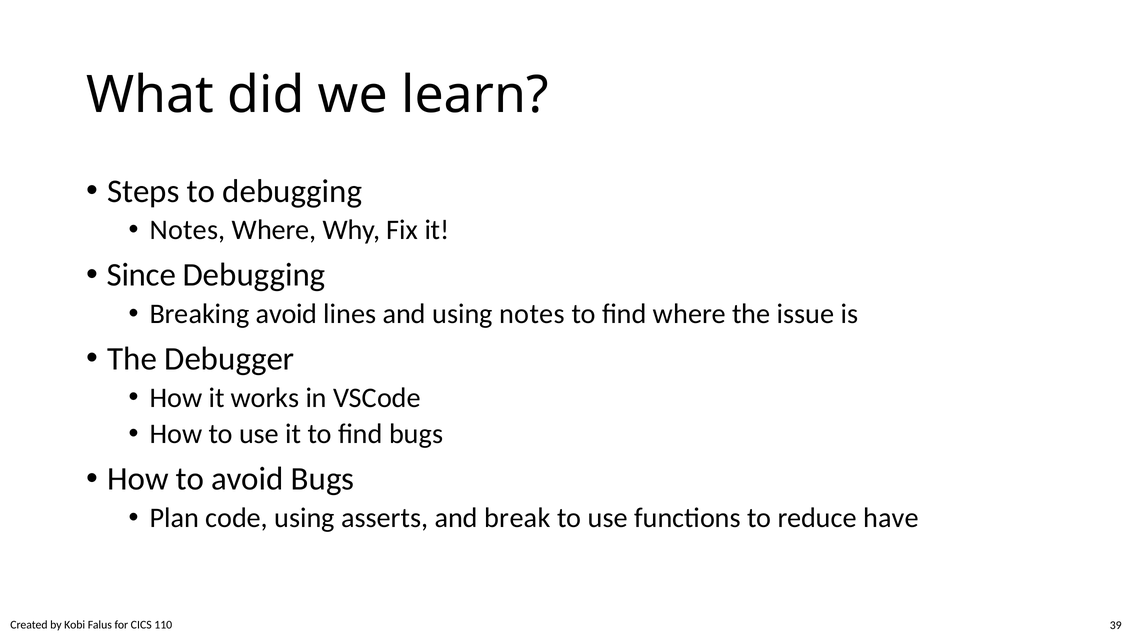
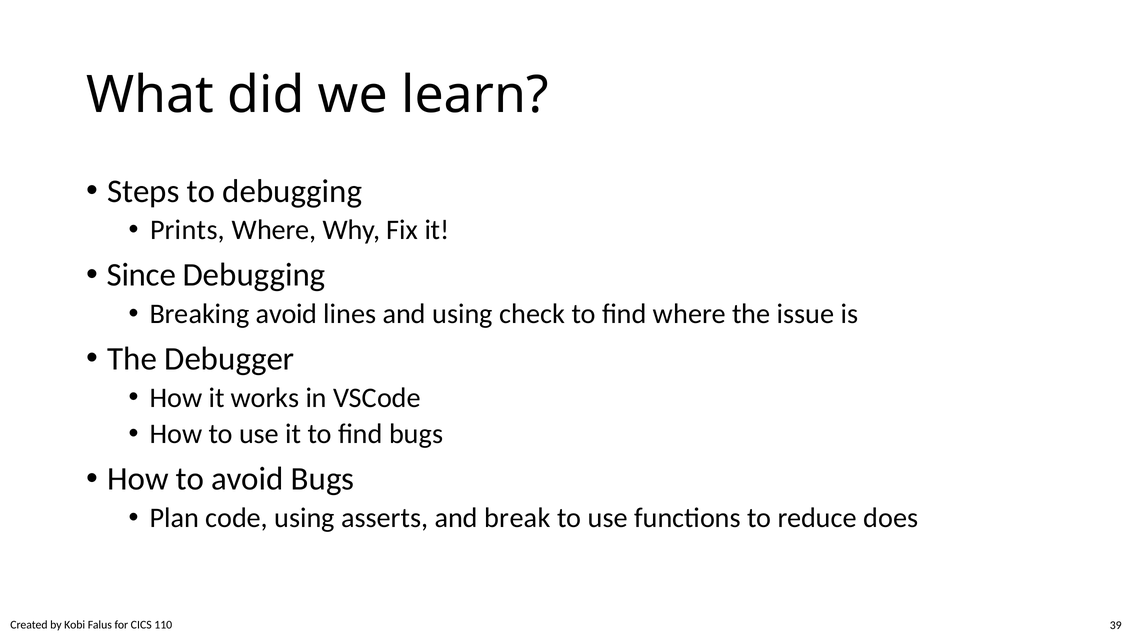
Notes: Notes -> Prints (187, 230)
using notes: notes -> check (532, 314)
have: have -> does (891, 518)
